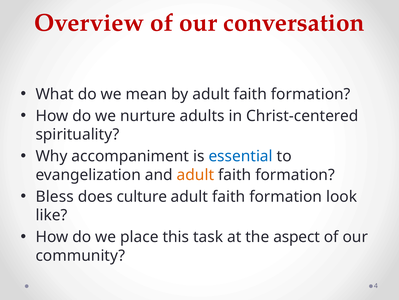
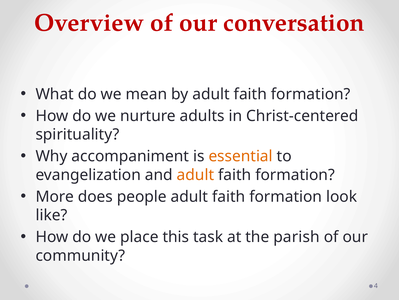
essential colour: blue -> orange (241, 156)
Bless: Bless -> More (55, 196)
culture: culture -> people (142, 196)
aspect: aspect -> parish (296, 236)
